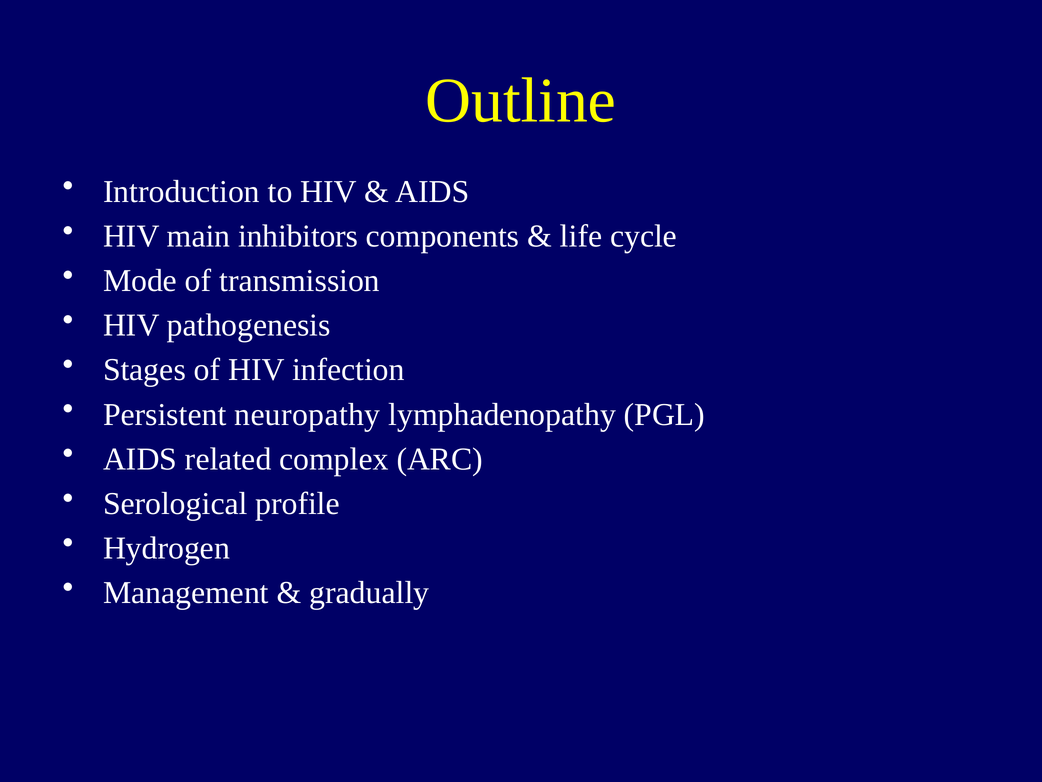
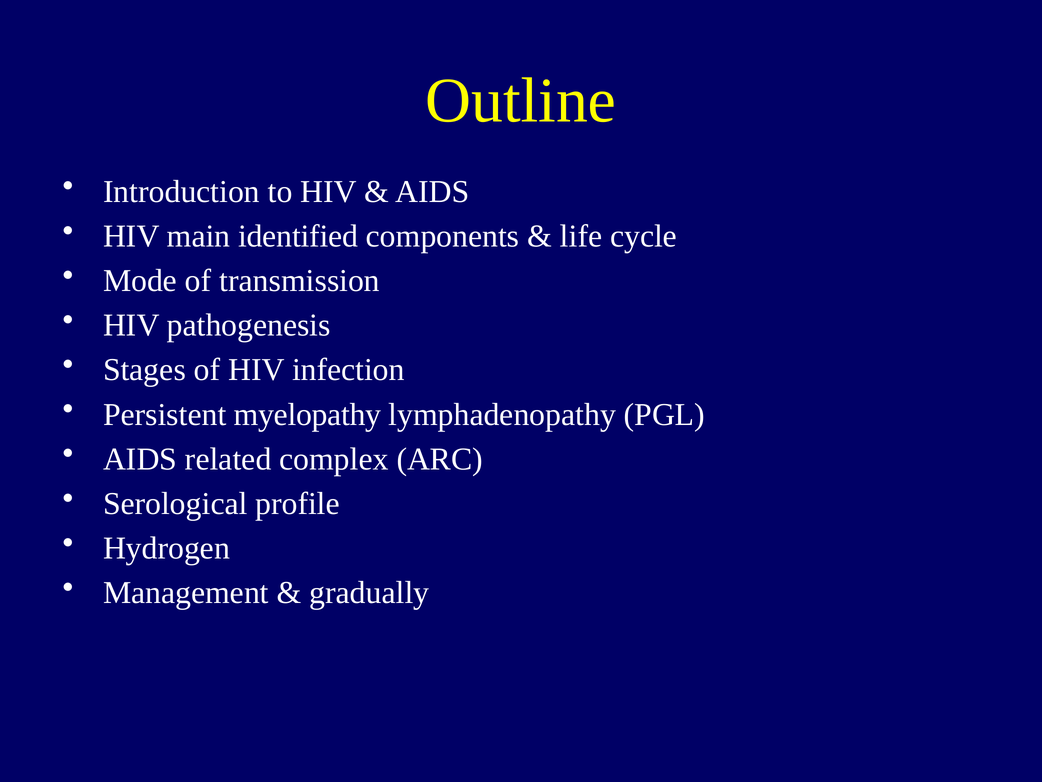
inhibitors: inhibitors -> identified (298, 236)
neuropathy: neuropathy -> myelopathy (308, 414)
